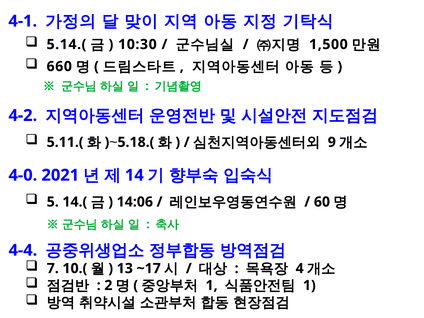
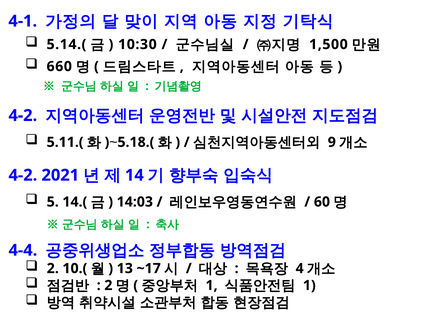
4-0: 4-0 -> 4-2 (23, 175)
14:06: 14:06 -> 14:03 (135, 202)
7: 7 -> 2 (53, 268)
